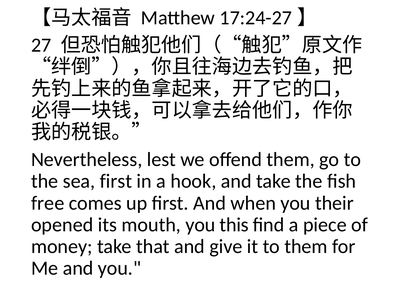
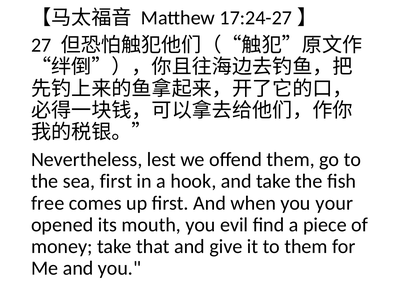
their: their -> your (334, 203)
this: this -> evil (234, 224)
